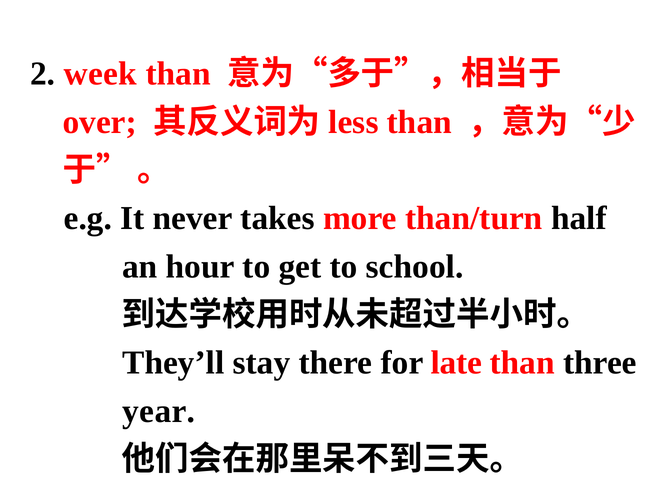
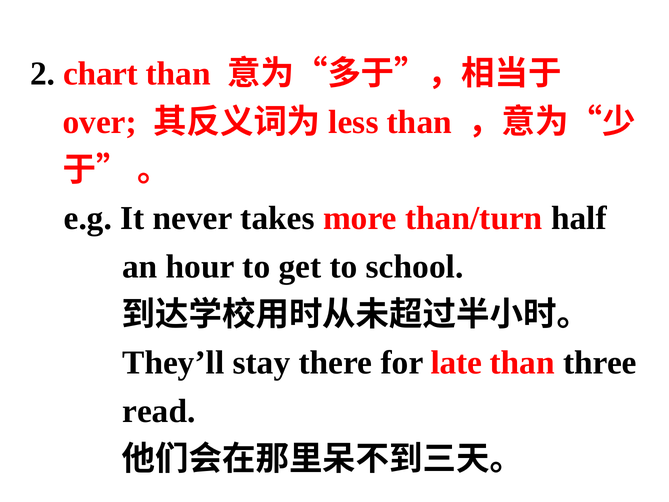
week: week -> chart (101, 74)
year: year -> read (159, 411)
